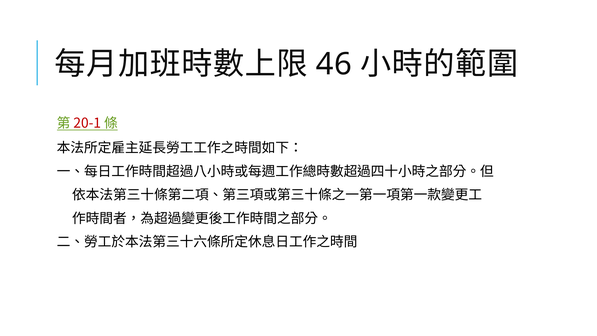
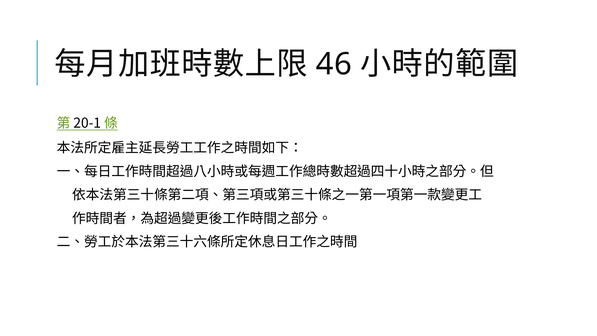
20-1 colour: red -> black (87, 123)
